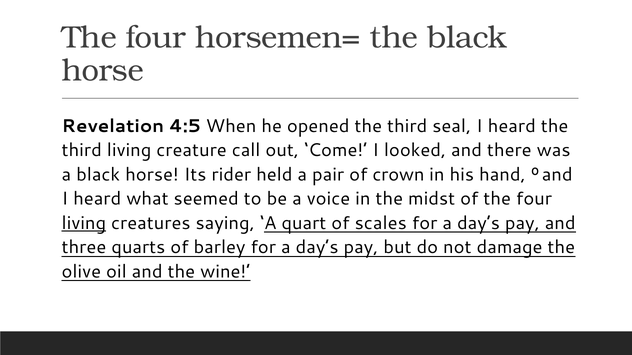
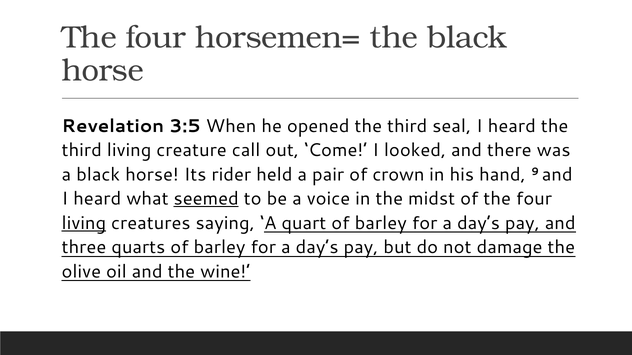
4:5: 4:5 -> 3:5 (185, 126)
0: 0 -> 9 (535, 172)
seemed underline: none -> present (206, 199)
quart of scales: scales -> barley (381, 223)
